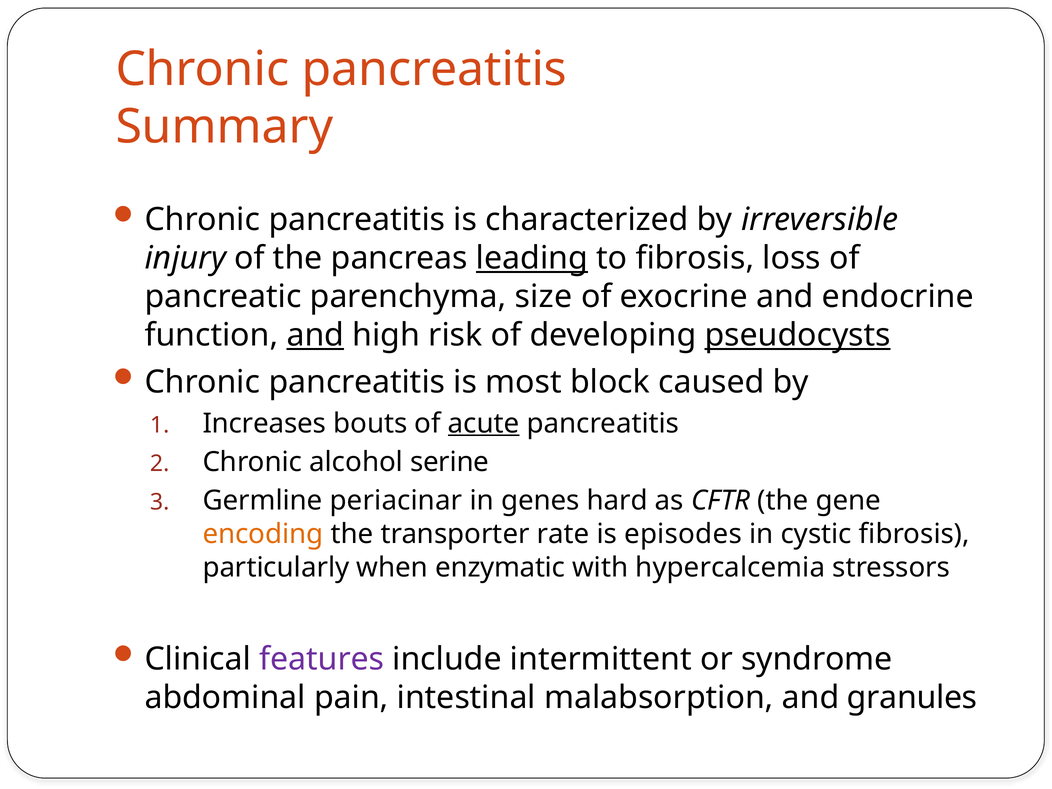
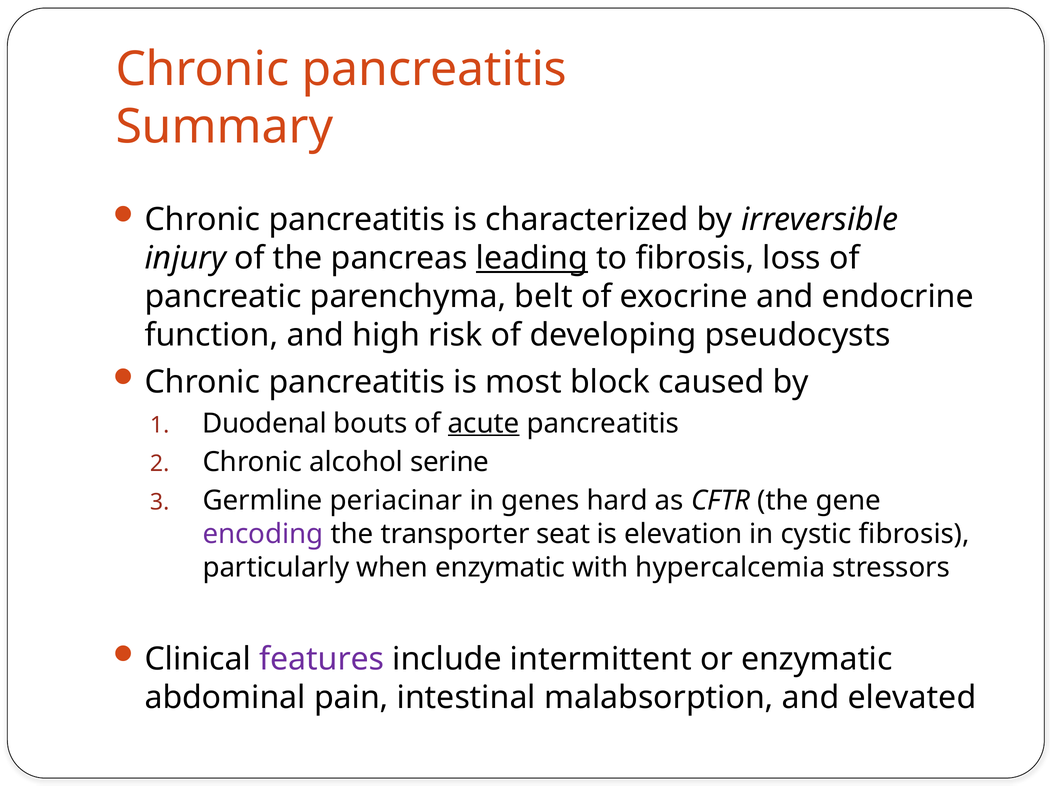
size: size -> belt (544, 297)
and underline: present -> none (315, 335)
pseudocysts underline: present -> none (798, 335)
Increases: Increases -> Duodenal (264, 423)
encoding colour: orange -> purple (263, 534)
rate: rate -> seat (563, 534)
episodes: episodes -> elevation (683, 534)
or syndrome: syndrome -> enzymatic (817, 659)
granules: granules -> elevated (912, 698)
